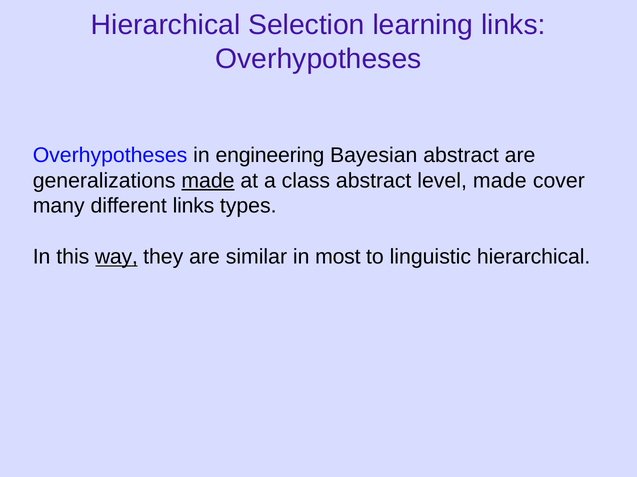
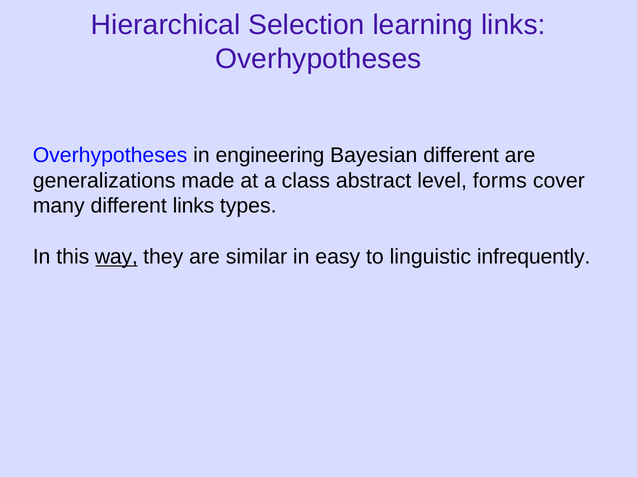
Bayesian abstract: abstract -> different (461, 155)
made underline: present -> none (208, 181)
level made: made -> forms (500, 181)
most: most -> easy (338, 257)
linguistic hierarchical: hierarchical -> infrequently (534, 257)
